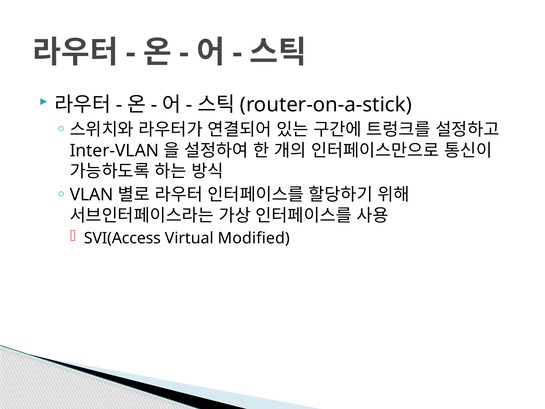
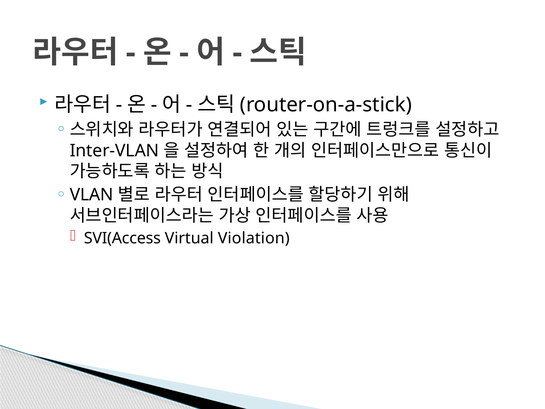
Modified: Modified -> Violation (254, 238)
